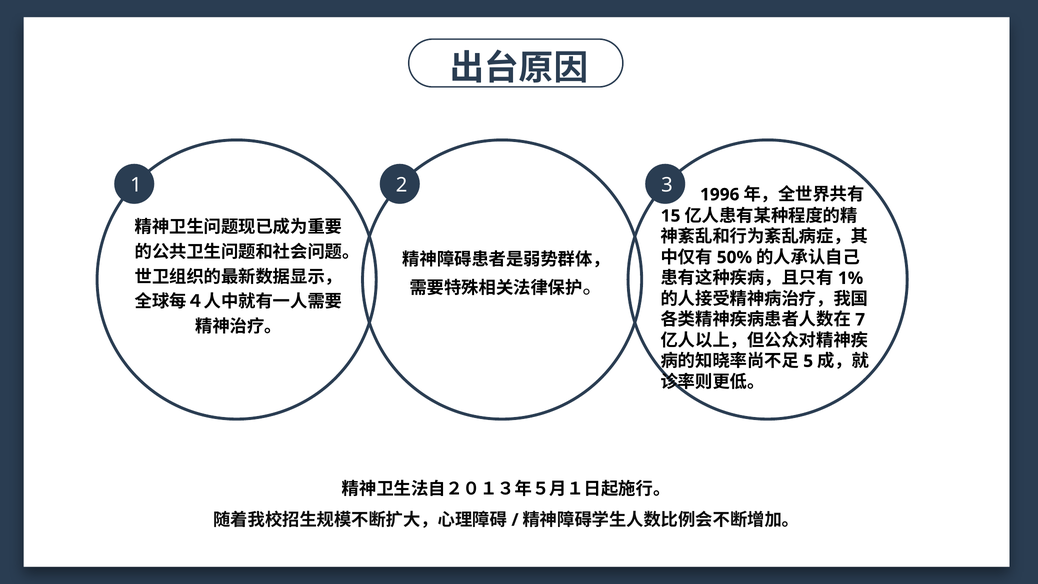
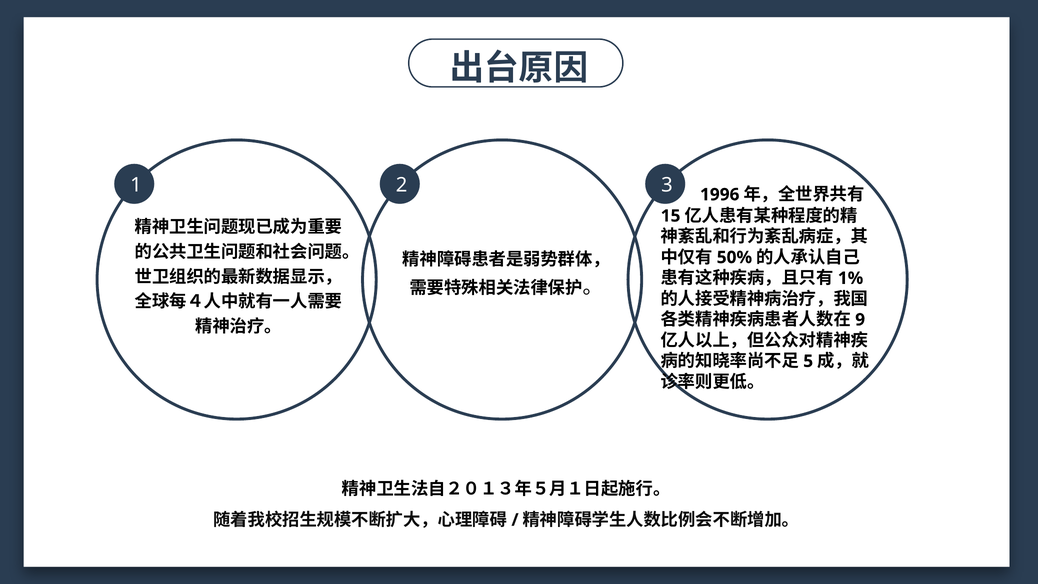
7: 7 -> 9 (860, 320)
